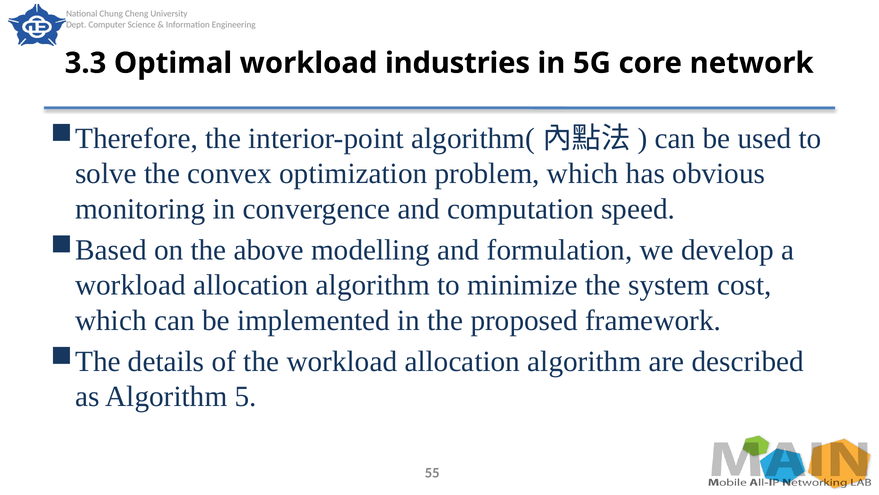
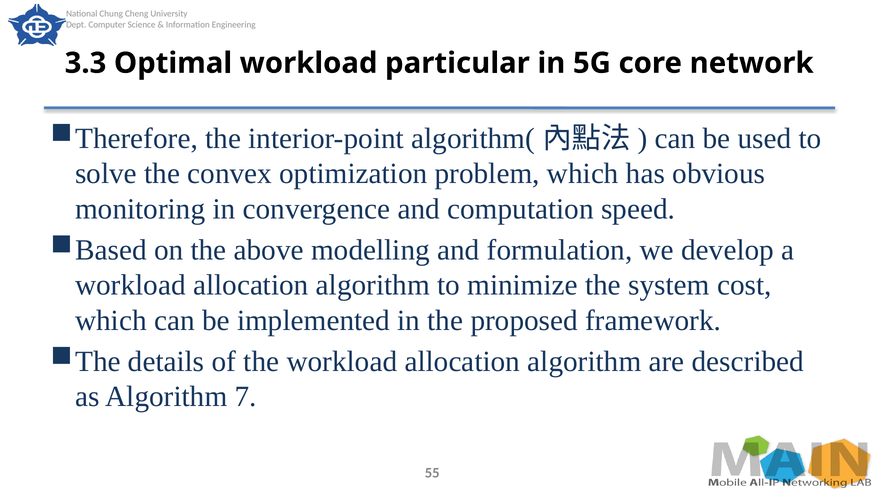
industries: industries -> particular (457, 63)
5: 5 -> 7 (246, 396)
